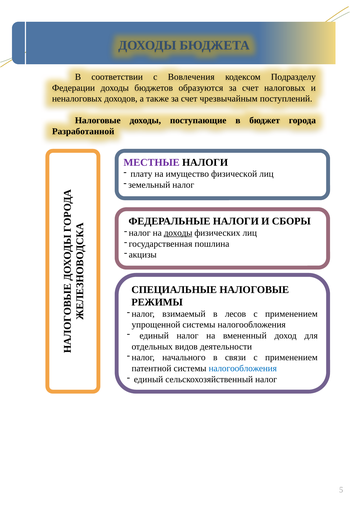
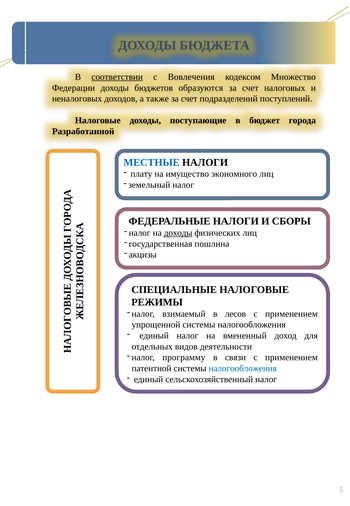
соответствии underline: none -> present (117, 77)
Подразделу: Подразделу -> Множество (293, 77)
чрезвычайным: чрезвычайным -> подразделений (229, 99)
МЕСТНЫЕ colour: purple -> blue (152, 162)
физической: физической -> экономного (234, 174)
начального: начального -> программу (184, 357)
